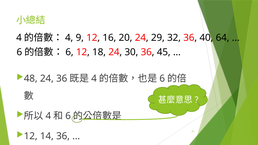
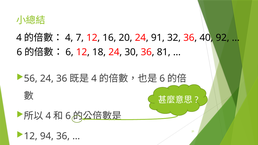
9: 9 -> 7 (80, 38)
29: 29 -> 91 (158, 38)
64: 64 -> 92 (223, 38)
45: 45 -> 81 (164, 52)
48: 48 -> 56 (31, 79)
14: 14 -> 94 (47, 136)
